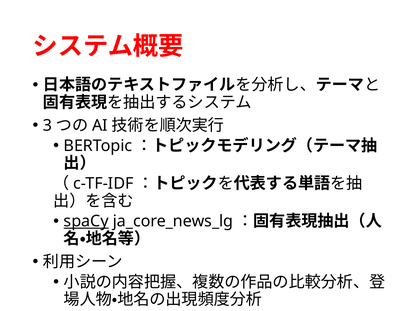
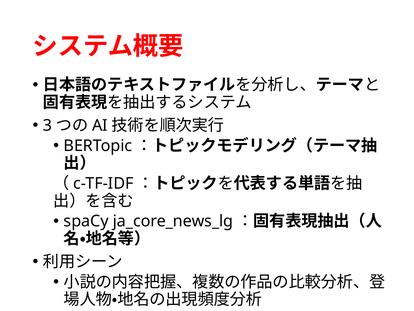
spaCy underline: present -> none (86, 221)
